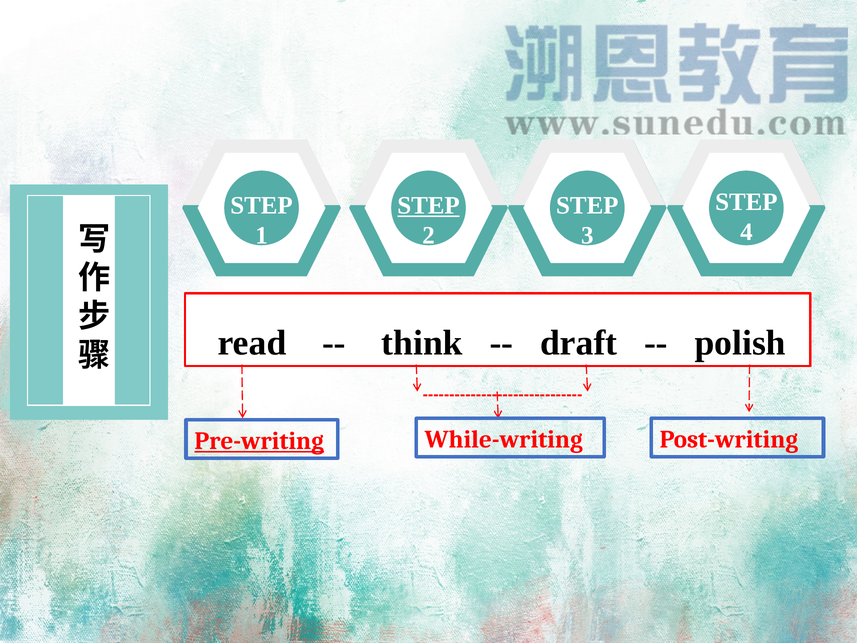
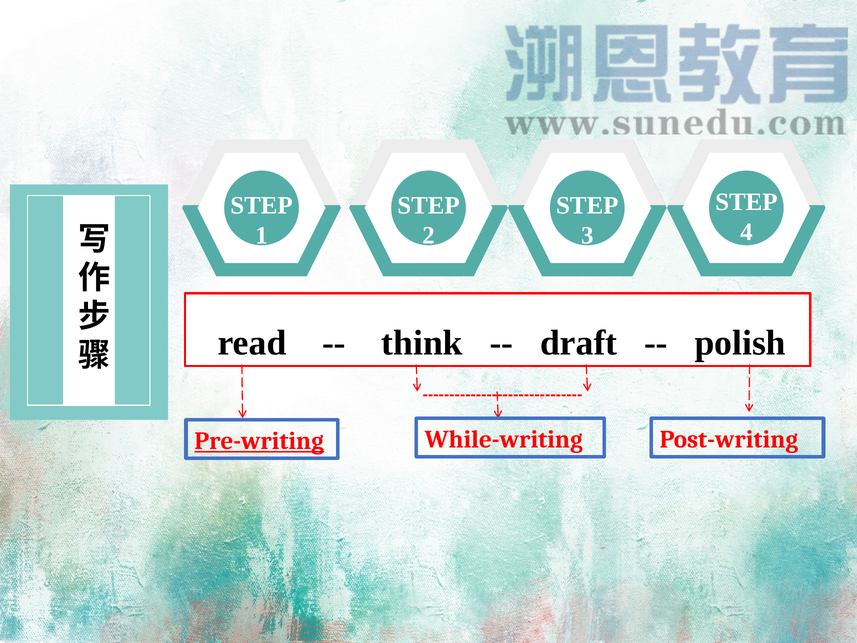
STEP underline: present -> none (429, 206)
